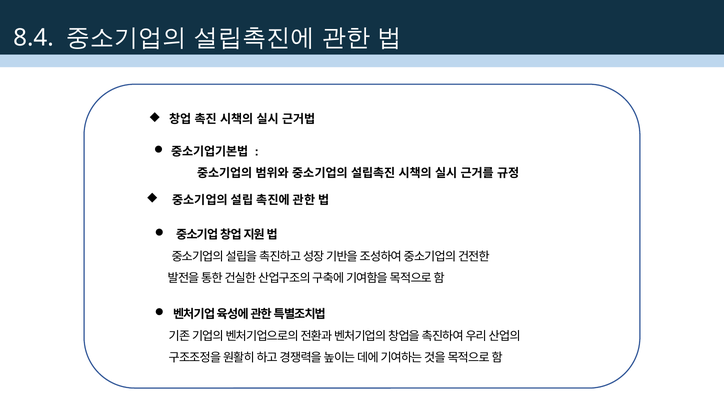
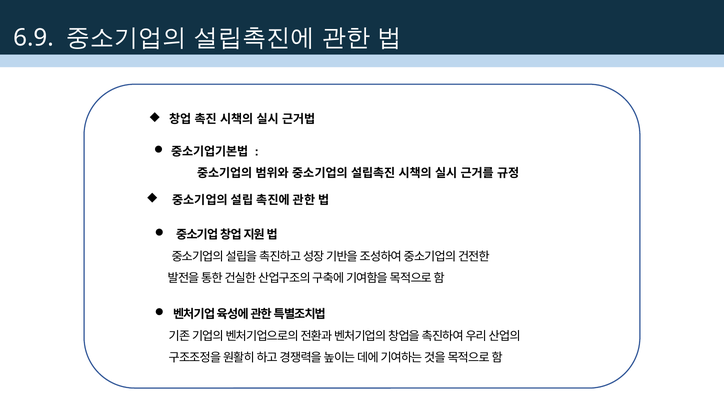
8.4: 8.4 -> 6.9 (33, 38)
